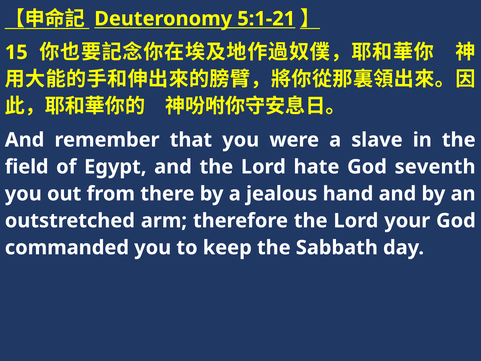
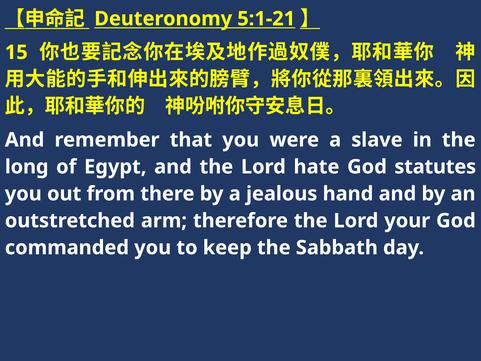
field: field -> long (27, 167)
seventh: seventh -> statutes (435, 167)
